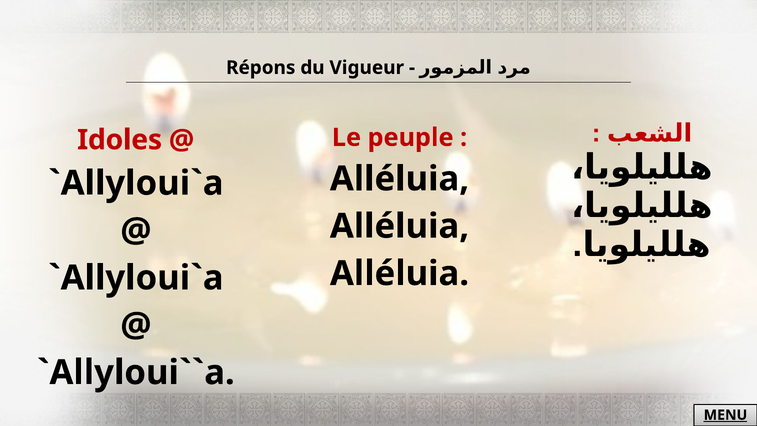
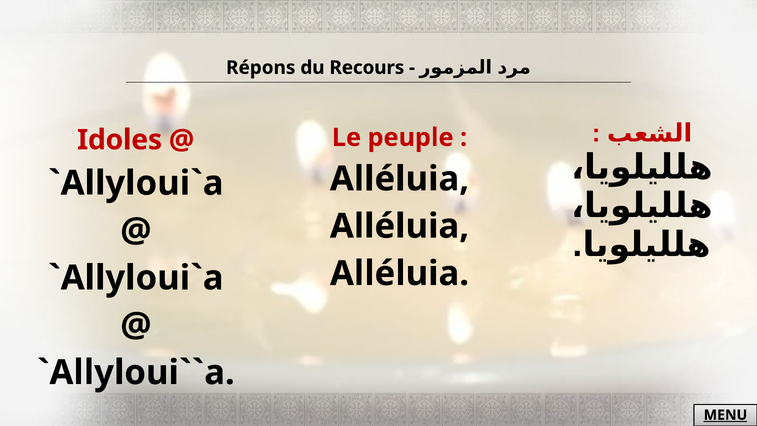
Vigueur: Vigueur -> Recours (367, 68)
